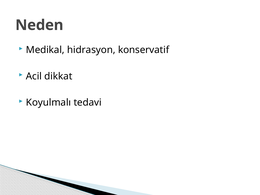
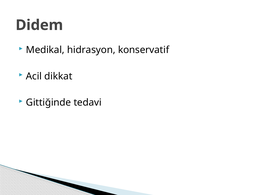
Neden: Neden -> Didem (39, 25)
Koyulmalı: Koyulmalı -> Gittiğinde (49, 103)
